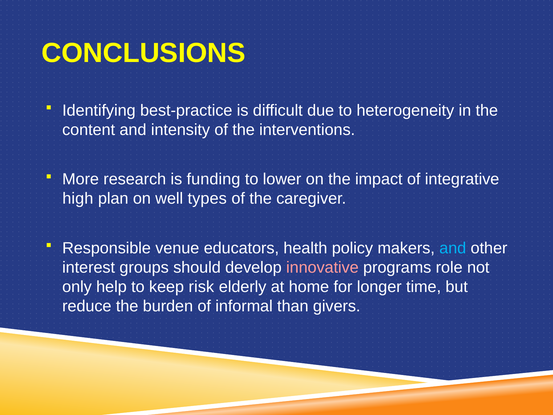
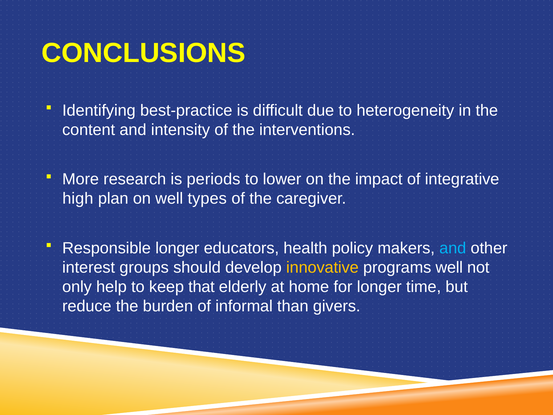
funding: funding -> periods (213, 179)
Responsible venue: venue -> longer (177, 248)
innovative colour: pink -> yellow (322, 267)
programs role: role -> well (449, 267)
risk: risk -> that (202, 287)
